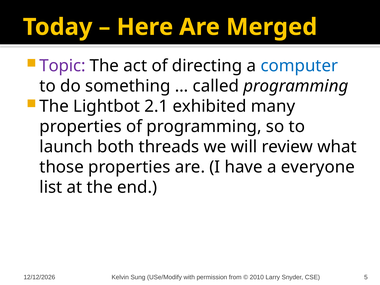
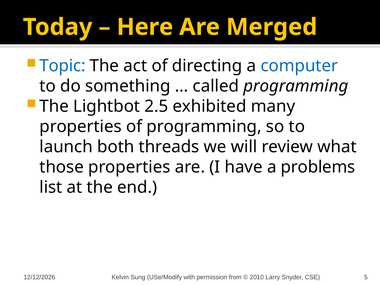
Topic colour: purple -> blue (62, 66)
2.1: 2.1 -> 2.5 (156, 106)
everyone: everyone -> problems (318, 167)
